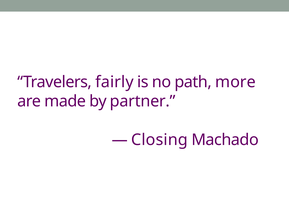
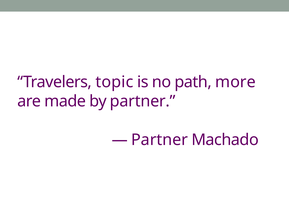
fairly: fairly -> topic (114, 82)
Closing: Closing -> Partner (160, 140)
